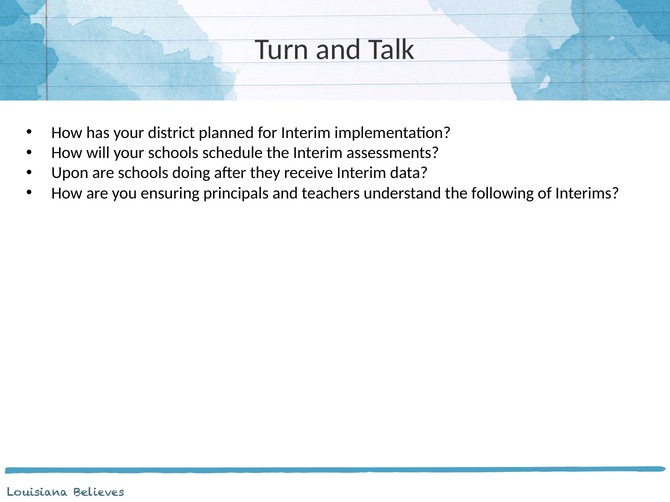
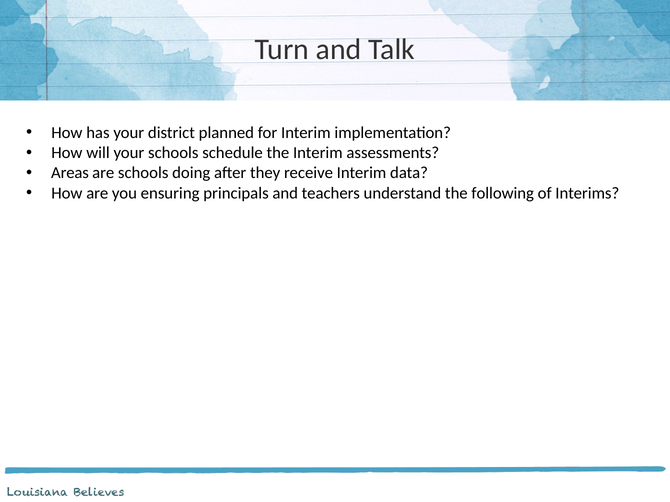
Upon: Upon -> Areas (70, 173)
